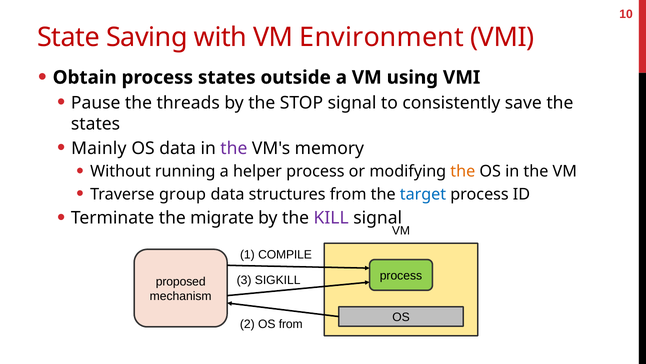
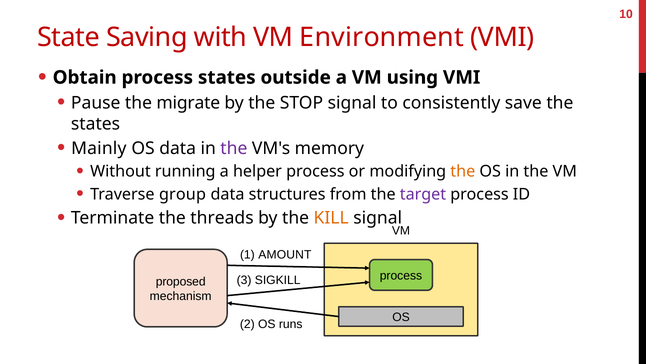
threads: threads -> migrate (188, 103)
target colour: blue -> purple (423, 194)
migrate: migrate -> threads (222, 218)
KILL colour: purple -> orange (331, 218)
COMPILE: COMPILE -> AMOUNT (285, 254)
OS from: from -> runs (291, 323)
